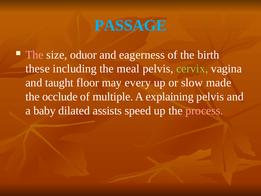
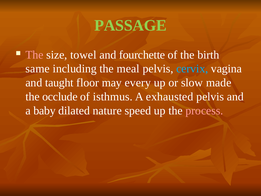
PASSAGE colour: light blue -> light green (131, 25)
oduor: oduor -> towel (83, 55)
eagerness: eagerness -> fourchette (142, 55)
these: these -> same (38, 69)
cervix colour: light green -> light blue (192, 69)
multiple: multiple -> isthmus (113, 97)
explaining: explaining -> exhausted (170, 97)
assists: assists -> nature (107, 110)
